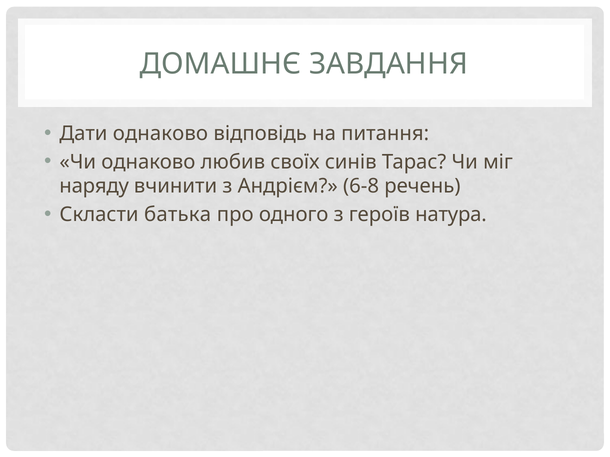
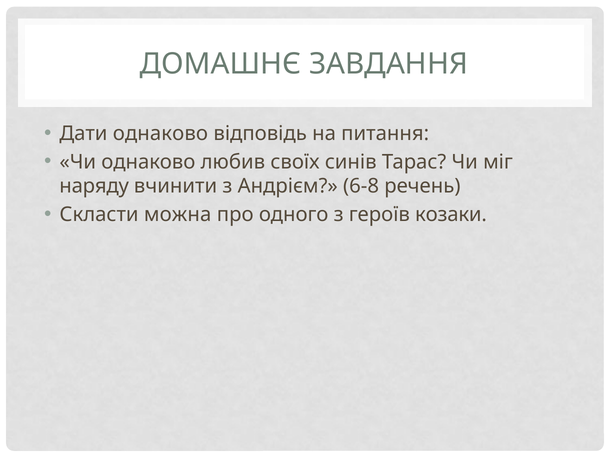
батька: батька -> можна (178, 215)
натура: натура -> козаки (451, 215)
